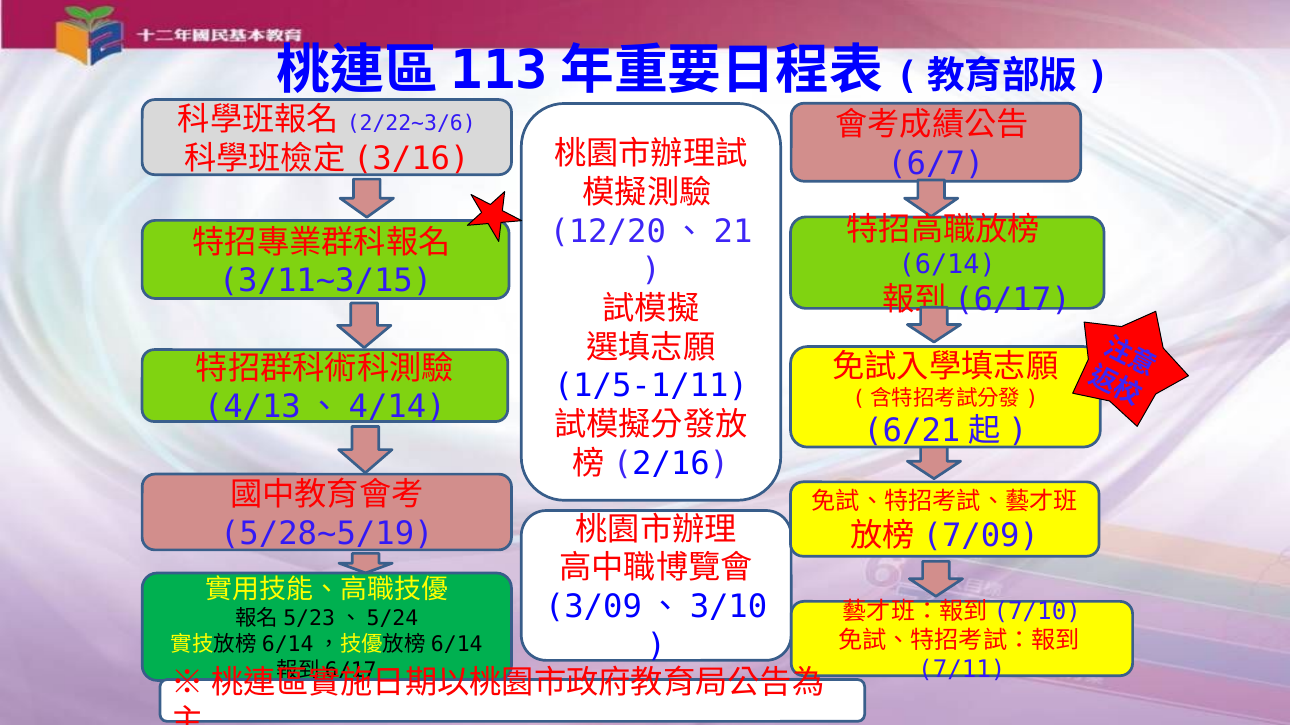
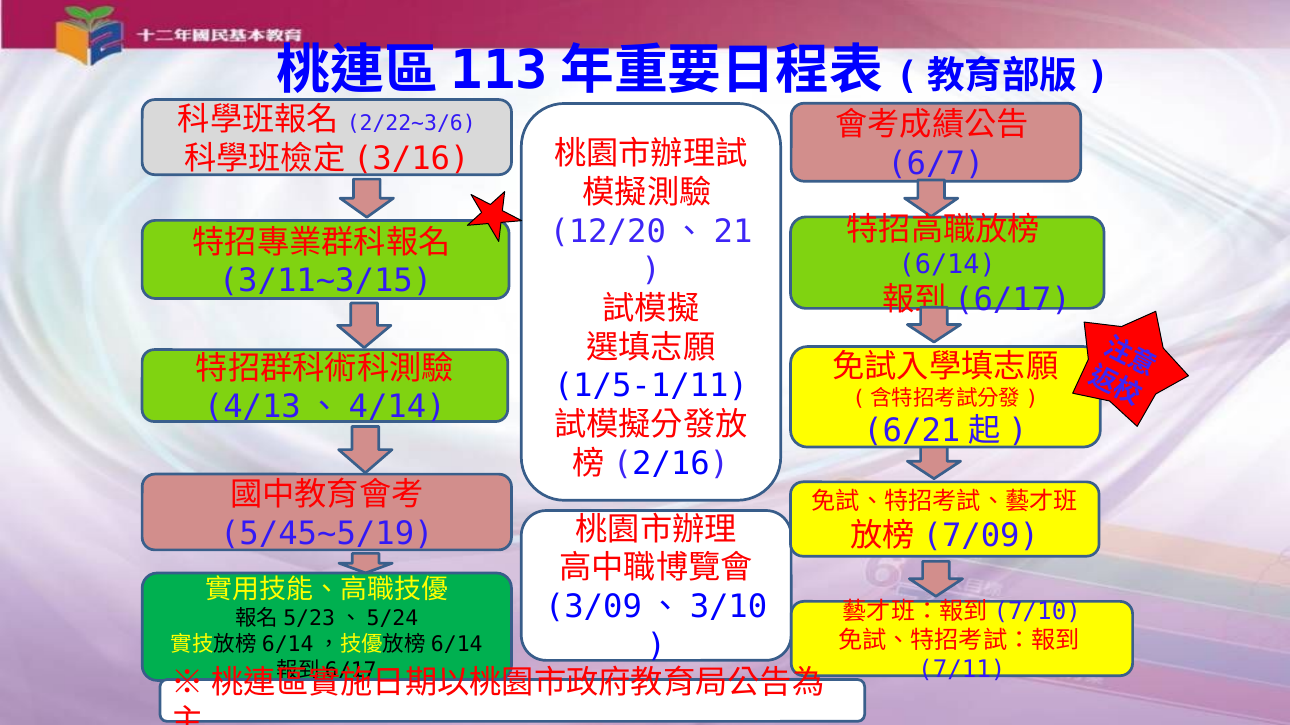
5/28~5/19: 5/28~5/19 -> 5/45~5/19 (327, 534)
